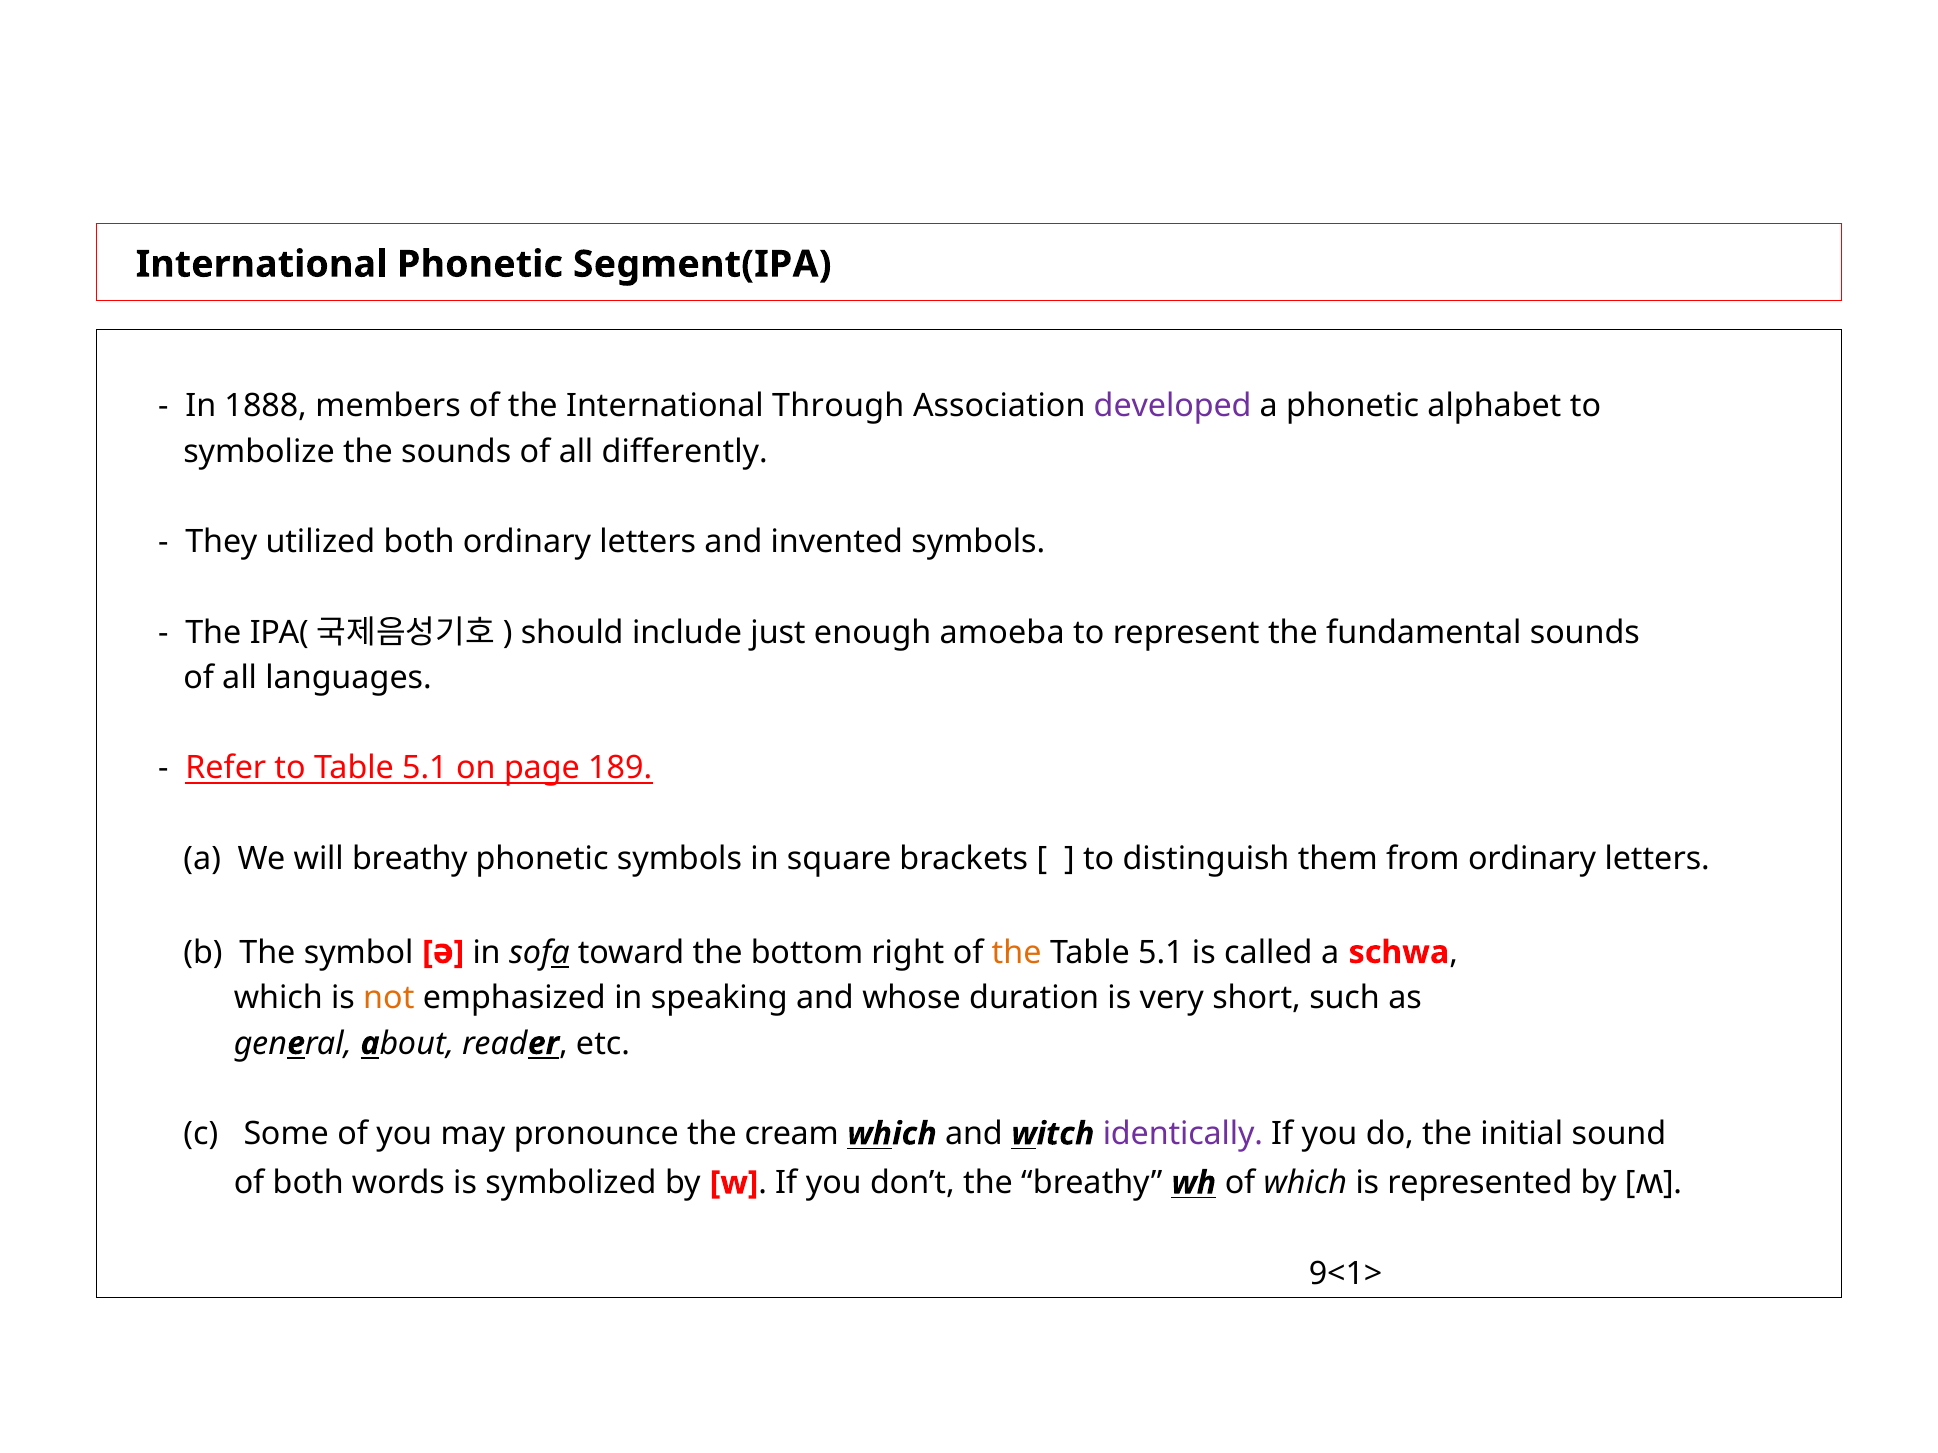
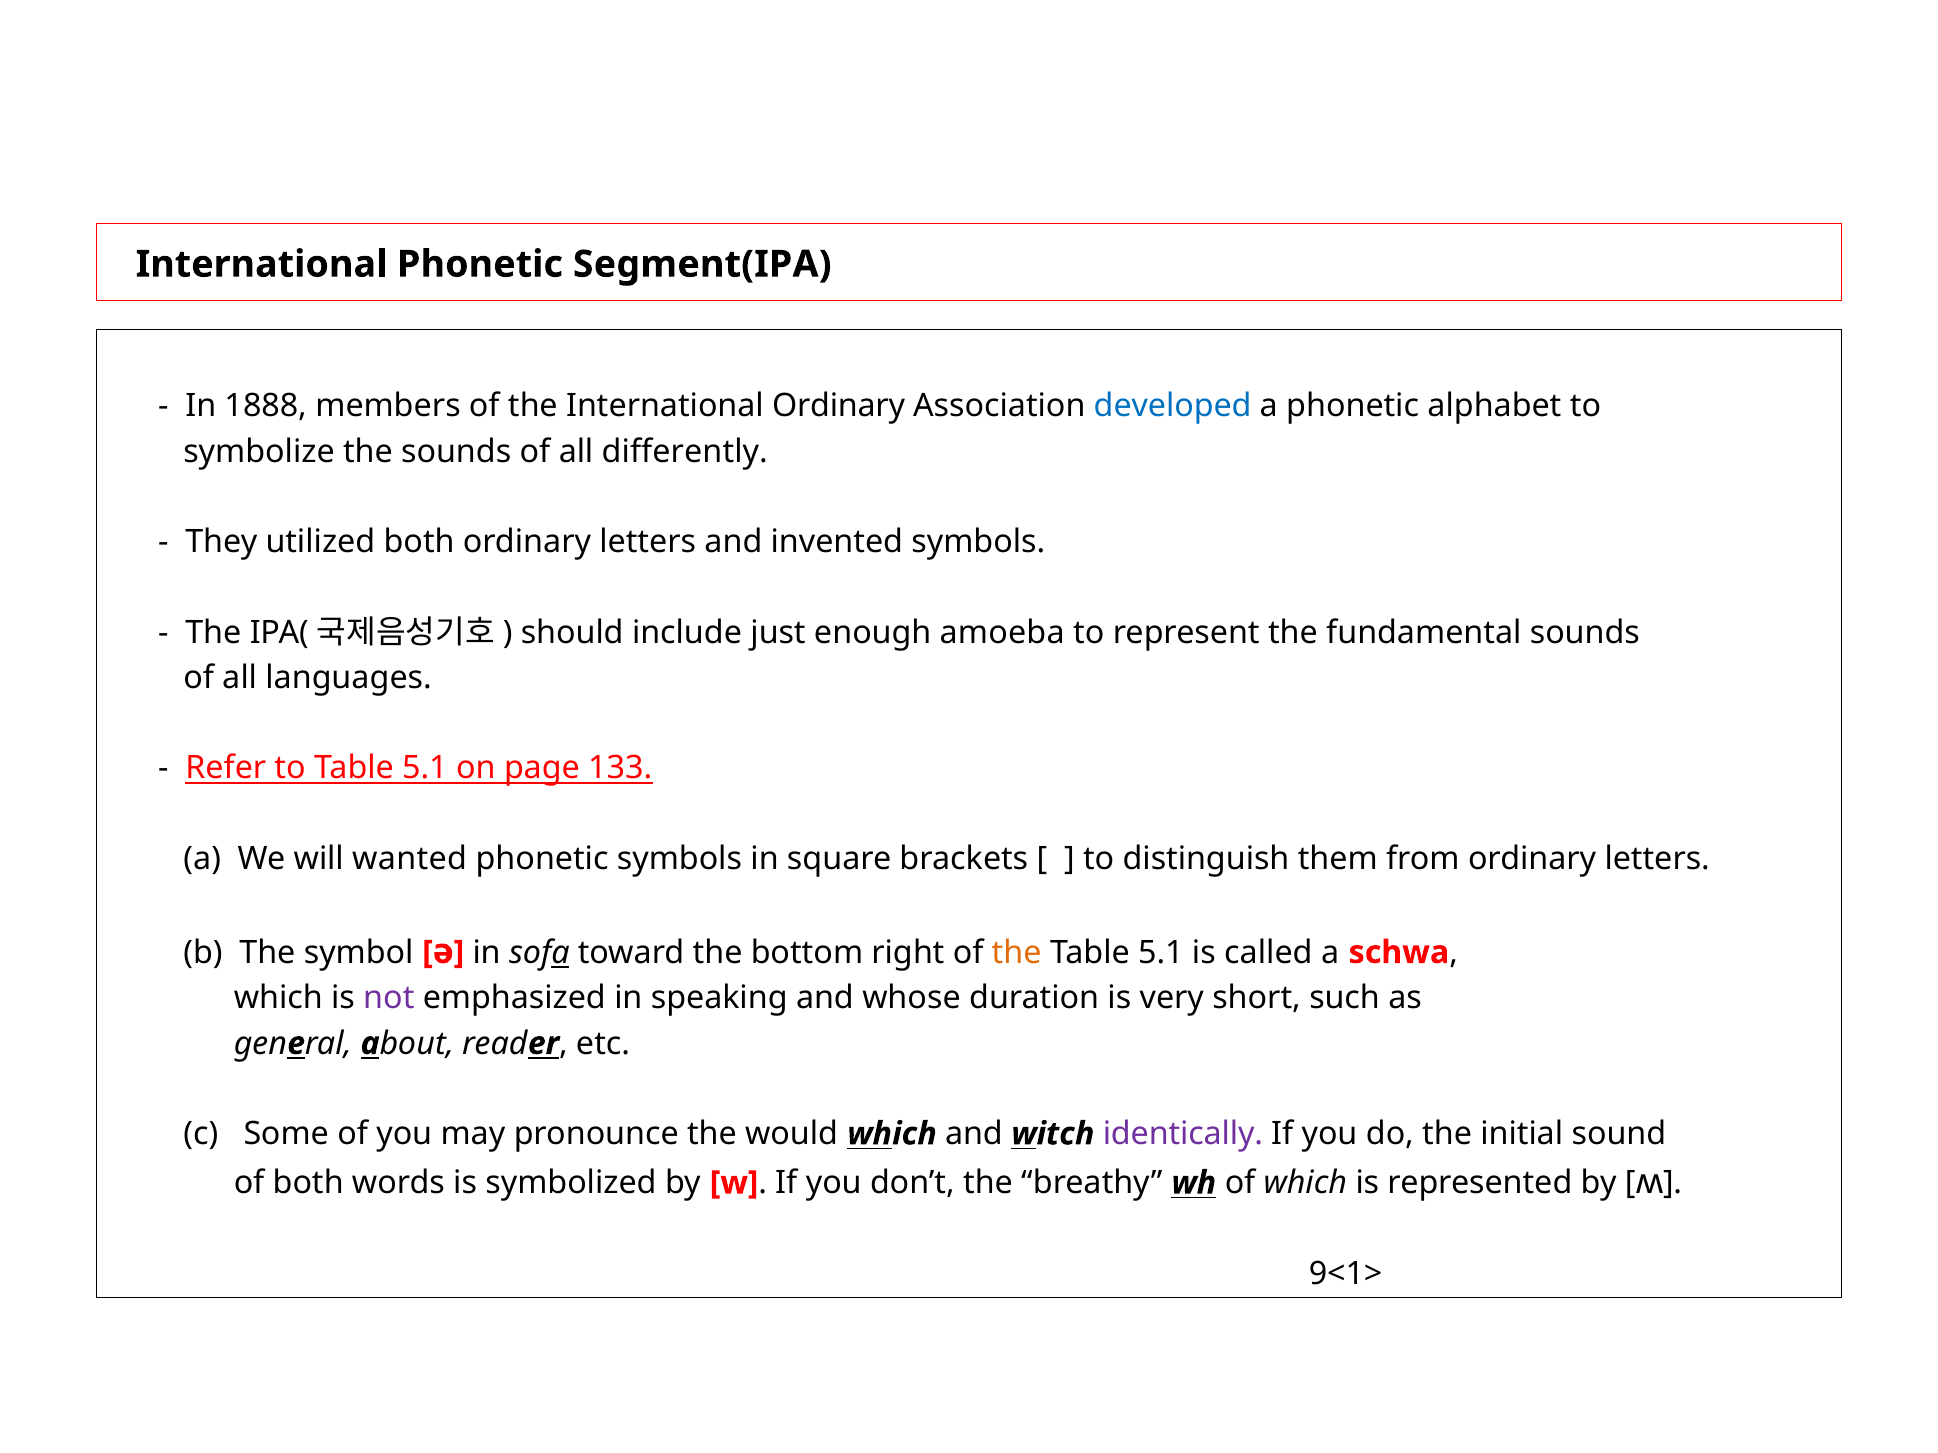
International Through: Through -> Ordinary (839, 406)
developed colour: purple -> blue (1173, 406)
189: 189 -> 133 (620, 768)
will breathy: breathy -> wanted (410, 859)
not colour: orange -> purple (389, 998)
cream: cream -> would (792, 1134)
